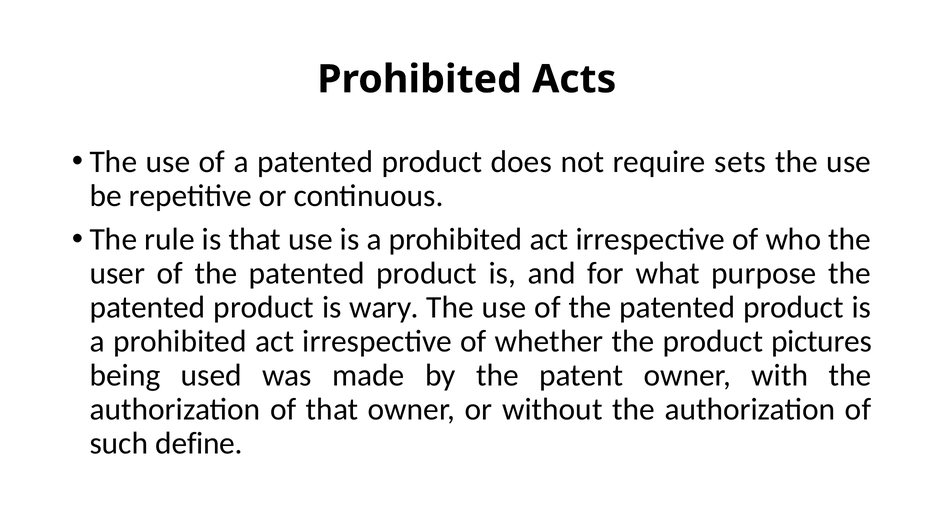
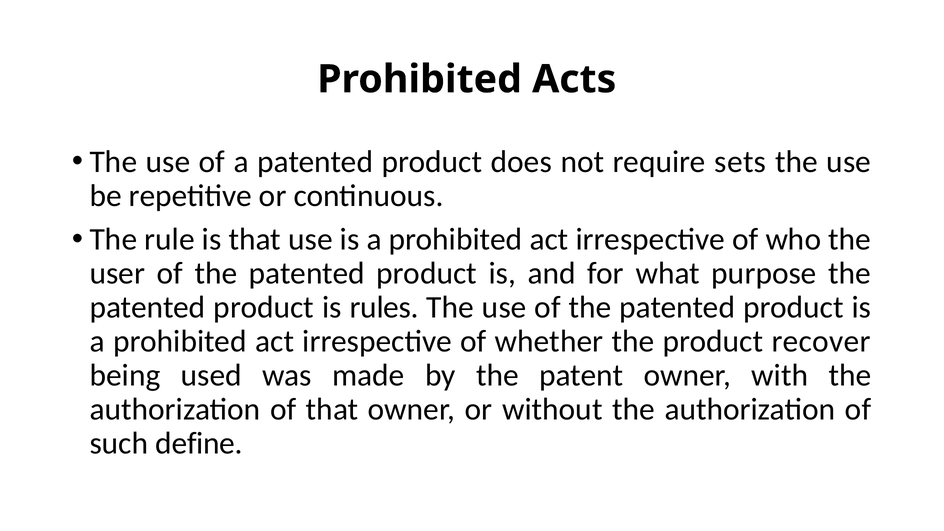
wary: wary -> rules (384, 308)
pictures: pictures -> recover (821, 342)
